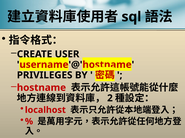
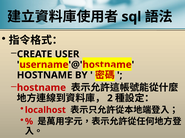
PRIVILEGES: PRIVILEGES -> HOSTNAME (45, 76)
